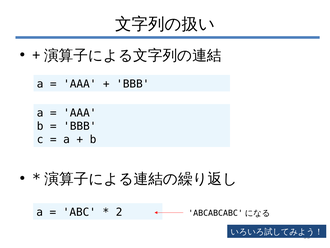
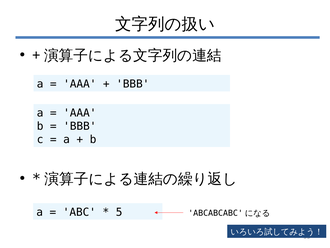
2: 2 -> 5 (119, 212)
